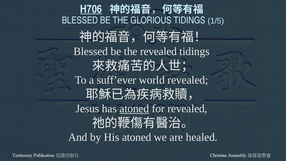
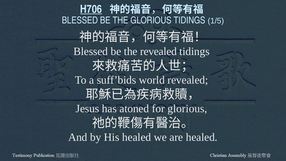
suff’ever: suff’ever -> suff’bids (117, 80)
atoned underline: present -> none (134, 109)
for revealed: revealed -> glorious (187, 109)
His atoned: atoned -> healed (137, 137)
